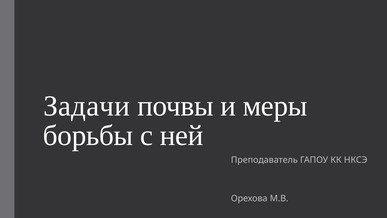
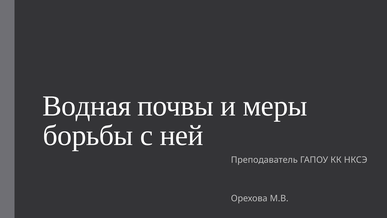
Задачи: Задачи -> Водная (87, 106)
